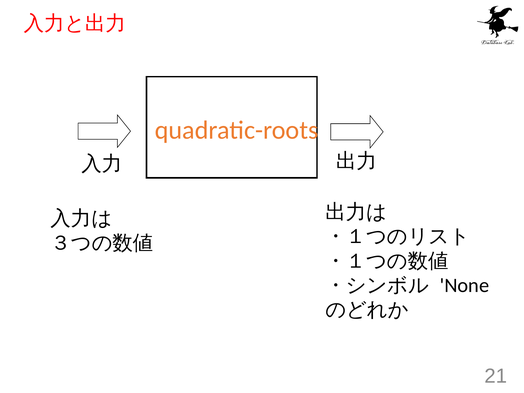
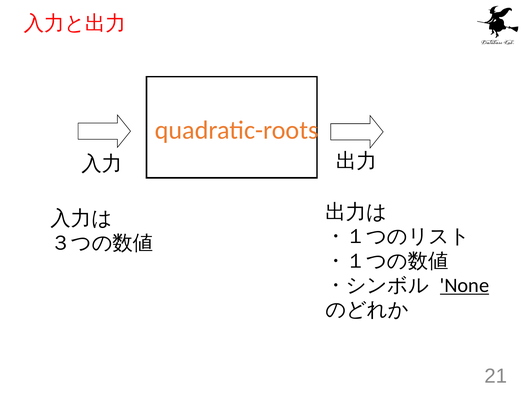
None underline: none -> present (465, 285)
